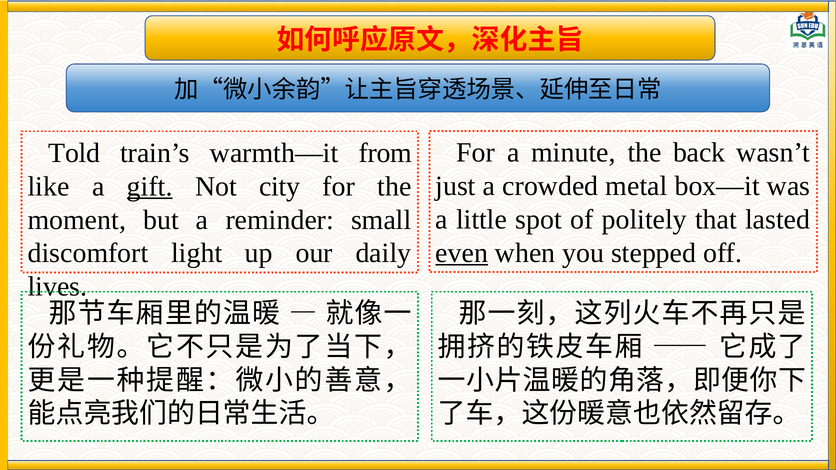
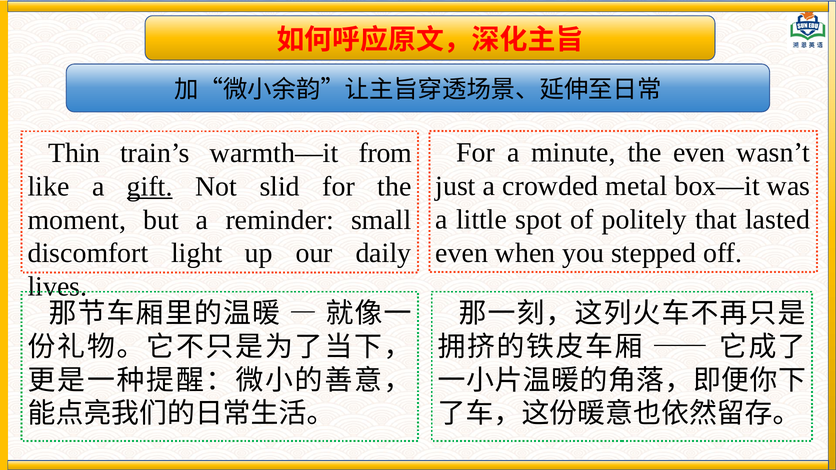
the back: back -> even (699, 153)
Told: Told -> Thin (74, 153)
city: city -> slid (280, 187)
even underline: present -> none (462, 253)
